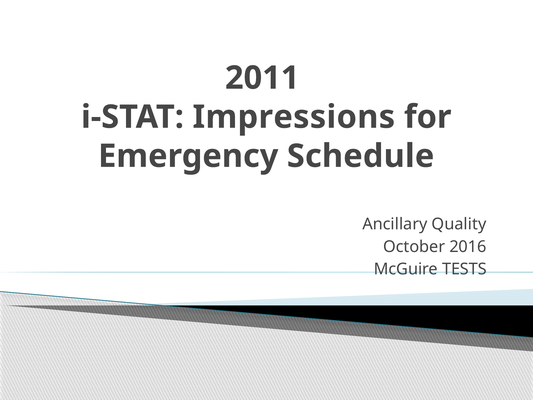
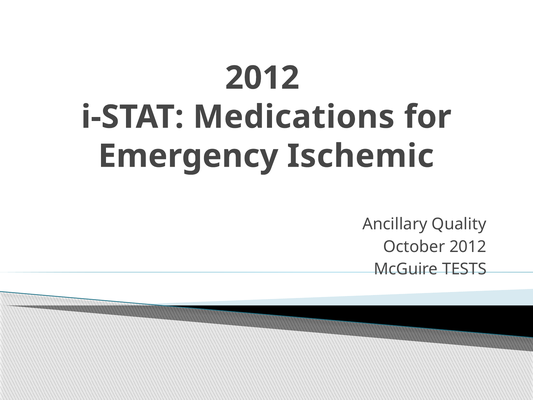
2011: 2011 -> 2012 (262, 78)
Impressions: Impressions -> Medications (294, 117)
Schedule: Schedule -> Ischemic (360, 156)
October 2016: 2016 -> 2012 (468, 247)
